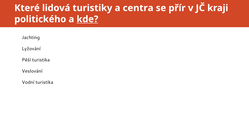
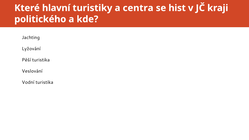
lidová: lidová -> hlavní (56, 8)
přír: přír -> hist (177, 8)
kde underline: present -> none (87, 19)
